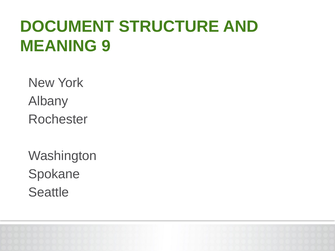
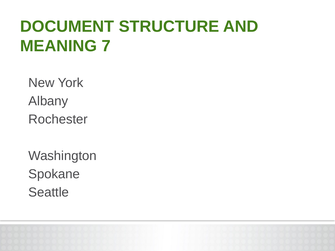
9: 9 -> 7 (106, 46)
